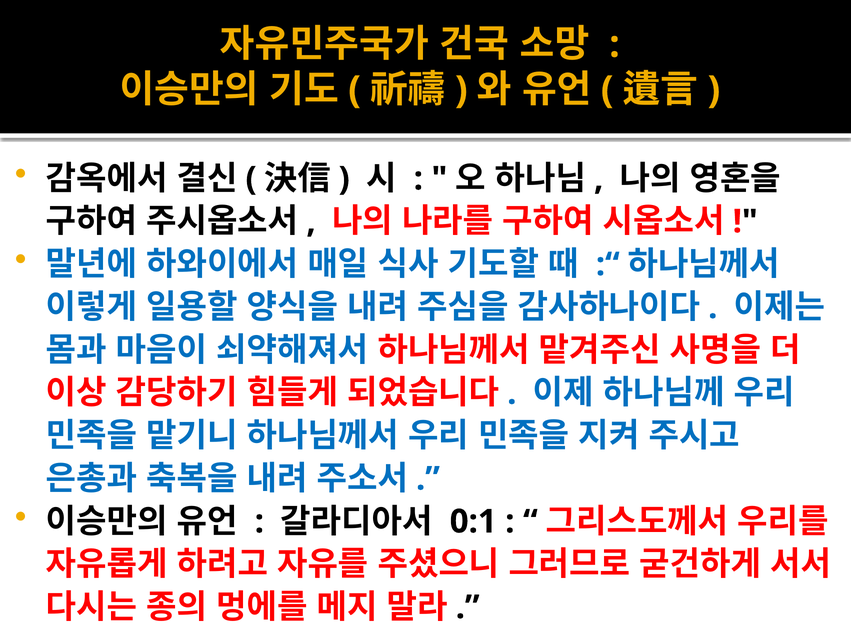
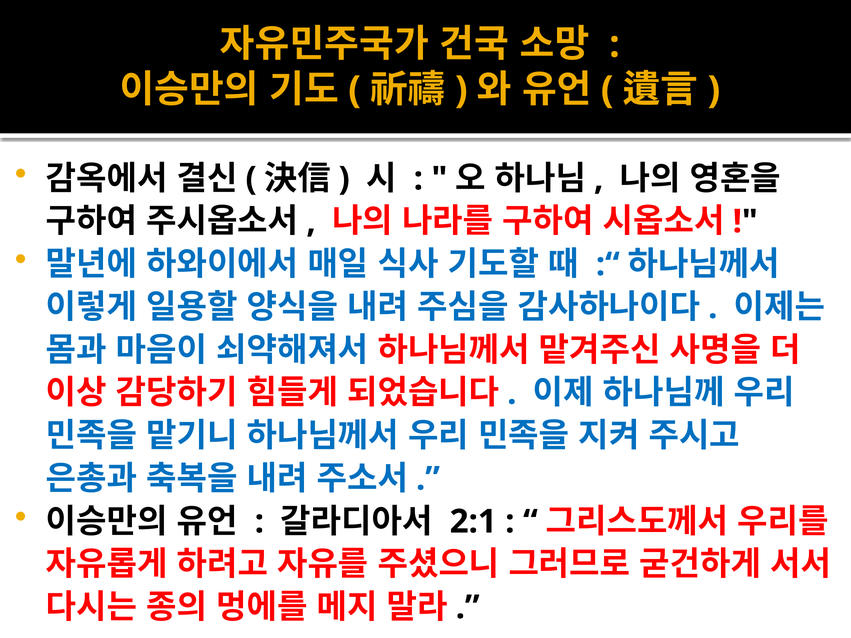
0:1: 0:1 -> 2:1 (473, 522)
